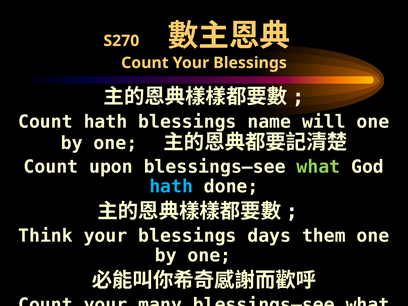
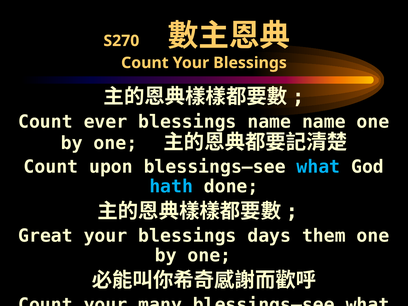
Count hath: hath -> ever (105, 122)
name will: will -> name (324, 122)
what colour: light green -> light blue (318, 167)
Think: Think -> Great (45, 236)
